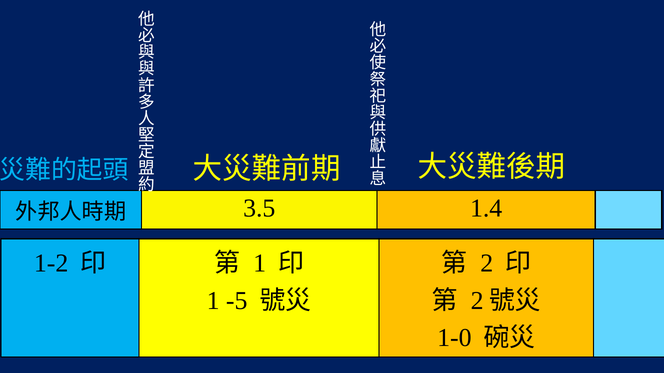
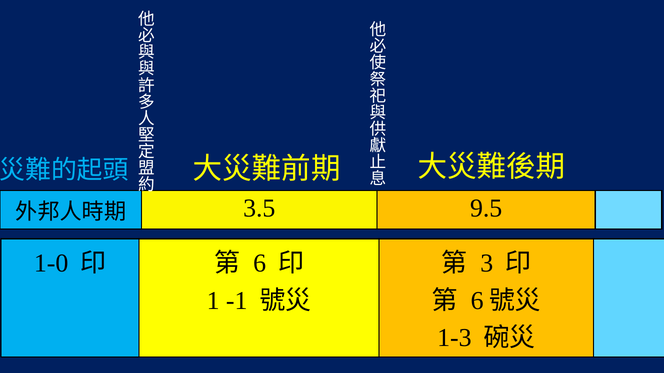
1.4: 1.4 -> 9.5 (486, 208)
1-2: 1-2 -> 1-0 (51, 264)
1: 1 -> 6 (260, 264)
2: 2 -> 3 (487, 264)
-5: -5 -> -1 (237, 301)
2: 2 -> 6 (477, 301)
1-0: 1-0 -> 1-3 (454, 338)
